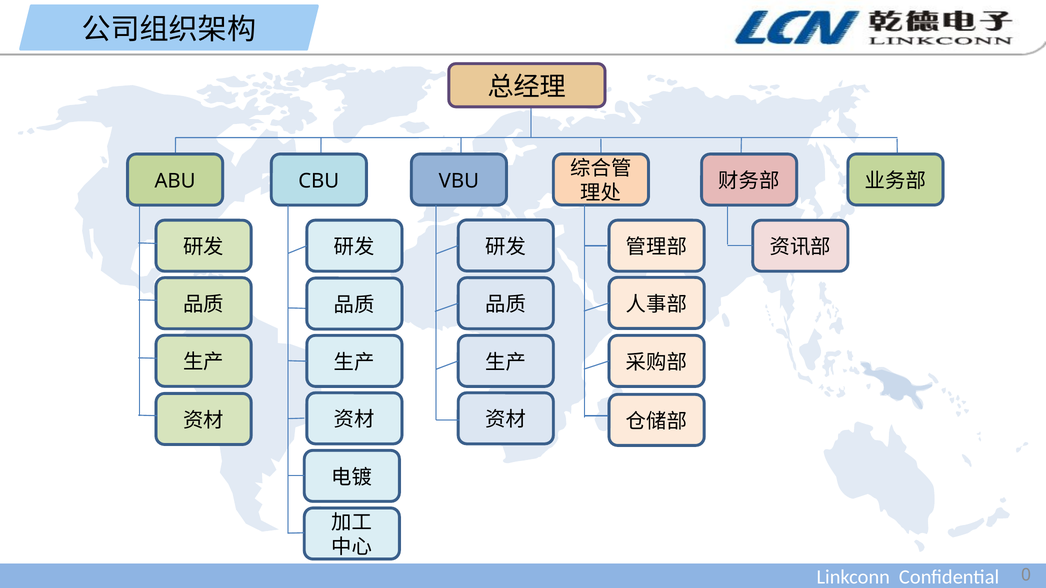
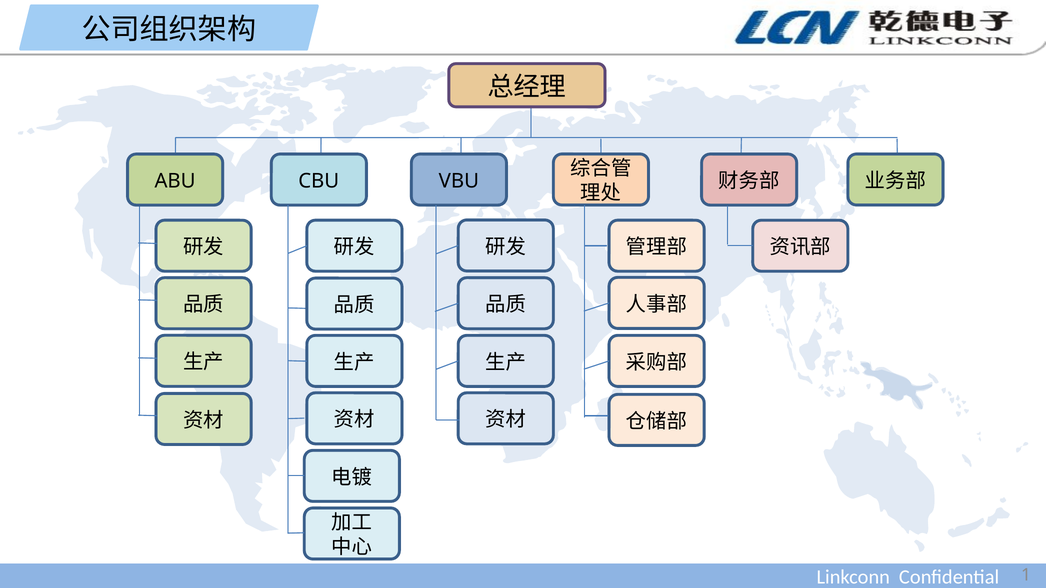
0: 0 -> 1 (1026, 576)
